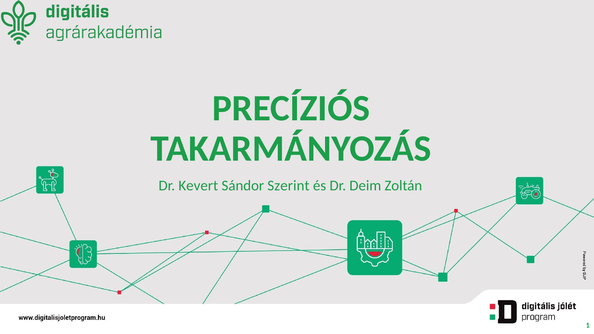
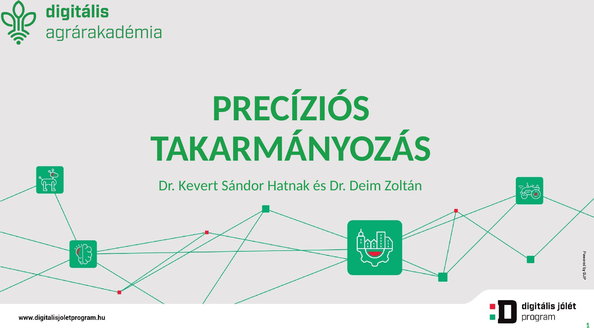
Szerint: Szerint -> Hatnak (289, 186)
